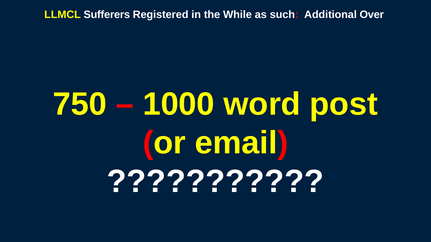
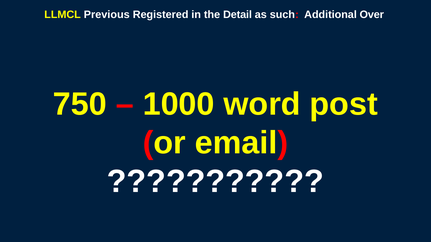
Sufferers: Sufferers -> Previous (107, 15)
While: While -> Detail (238, 15)
